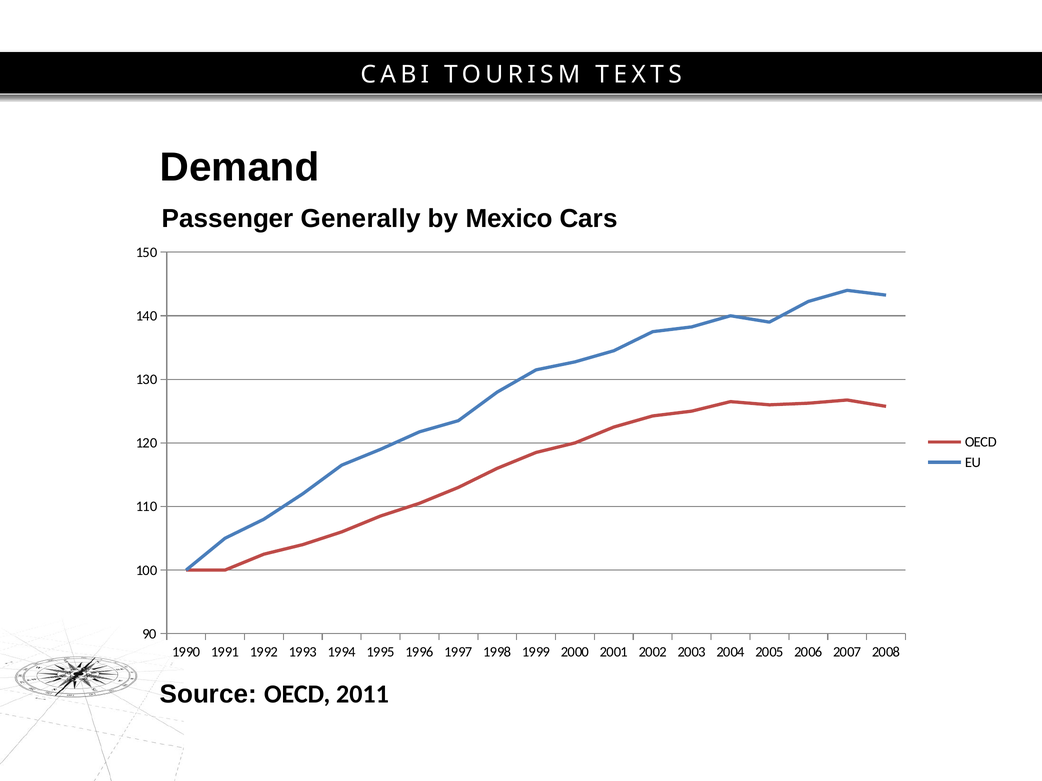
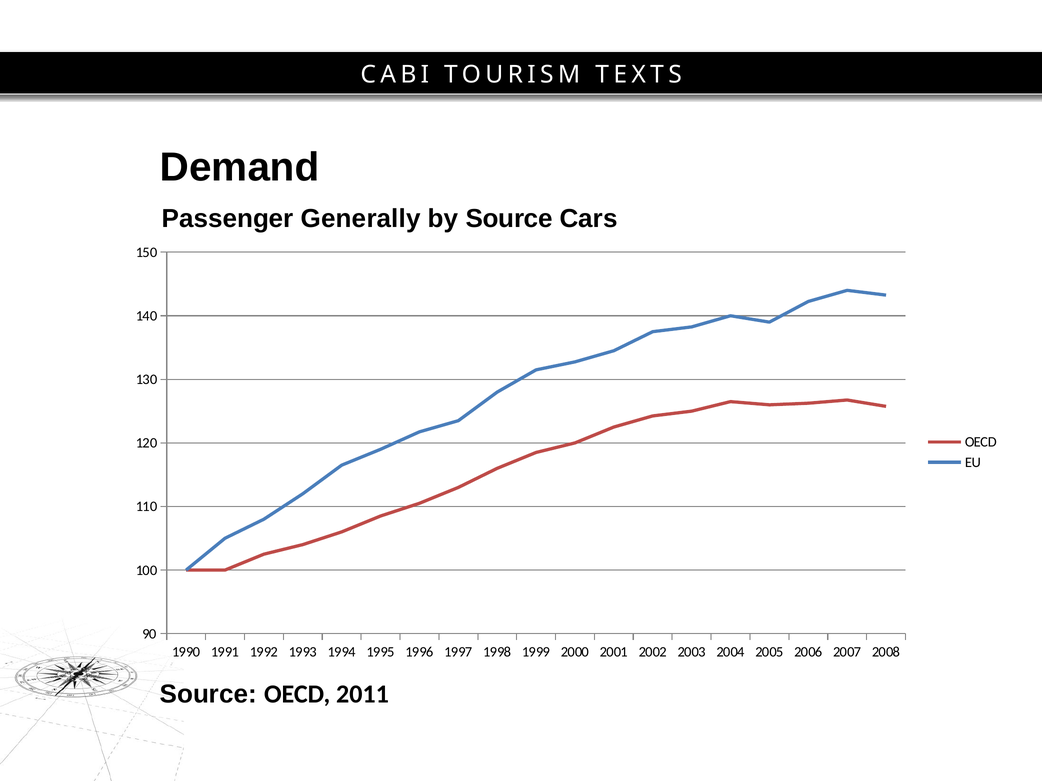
by Mexico: Mexico -> Source (509, 219)
